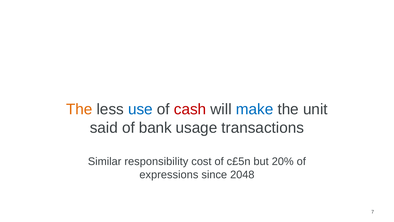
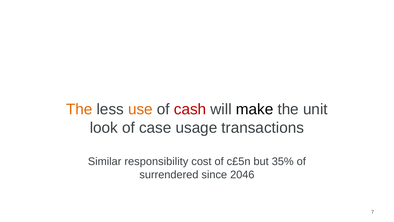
use colour: blue -> orange (140, 109)
make colour: blue -> black (255, 109)
said: said -> look (104, 127)
bank: bank -> case (155, 127)
20%: 20% -> 35% (283, 161)
expressions: expressions -> surrendered (169, 174)
2048: 2048 -> 2046 (242, 174)
